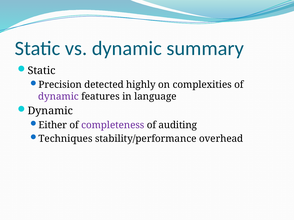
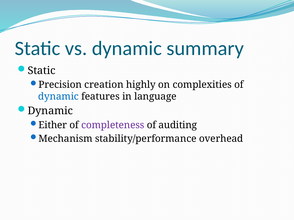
detected: detected -> creation (104, 85)
dynamic colour: purple -> blue (58, 97)
Techniques: Techniques -> Mechanism (66, 139)
